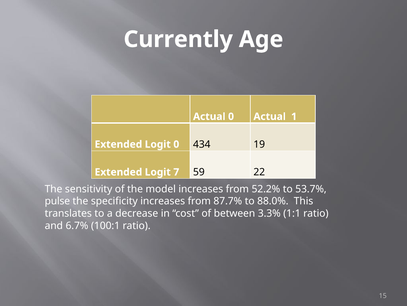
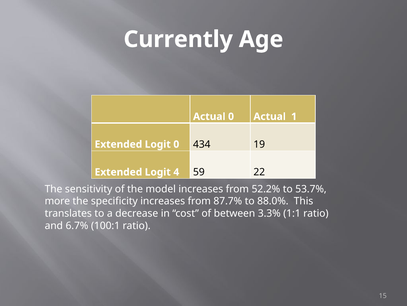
7: 7 -> 4 (176, 172)
pulse: pulse -> more (57, 201)
